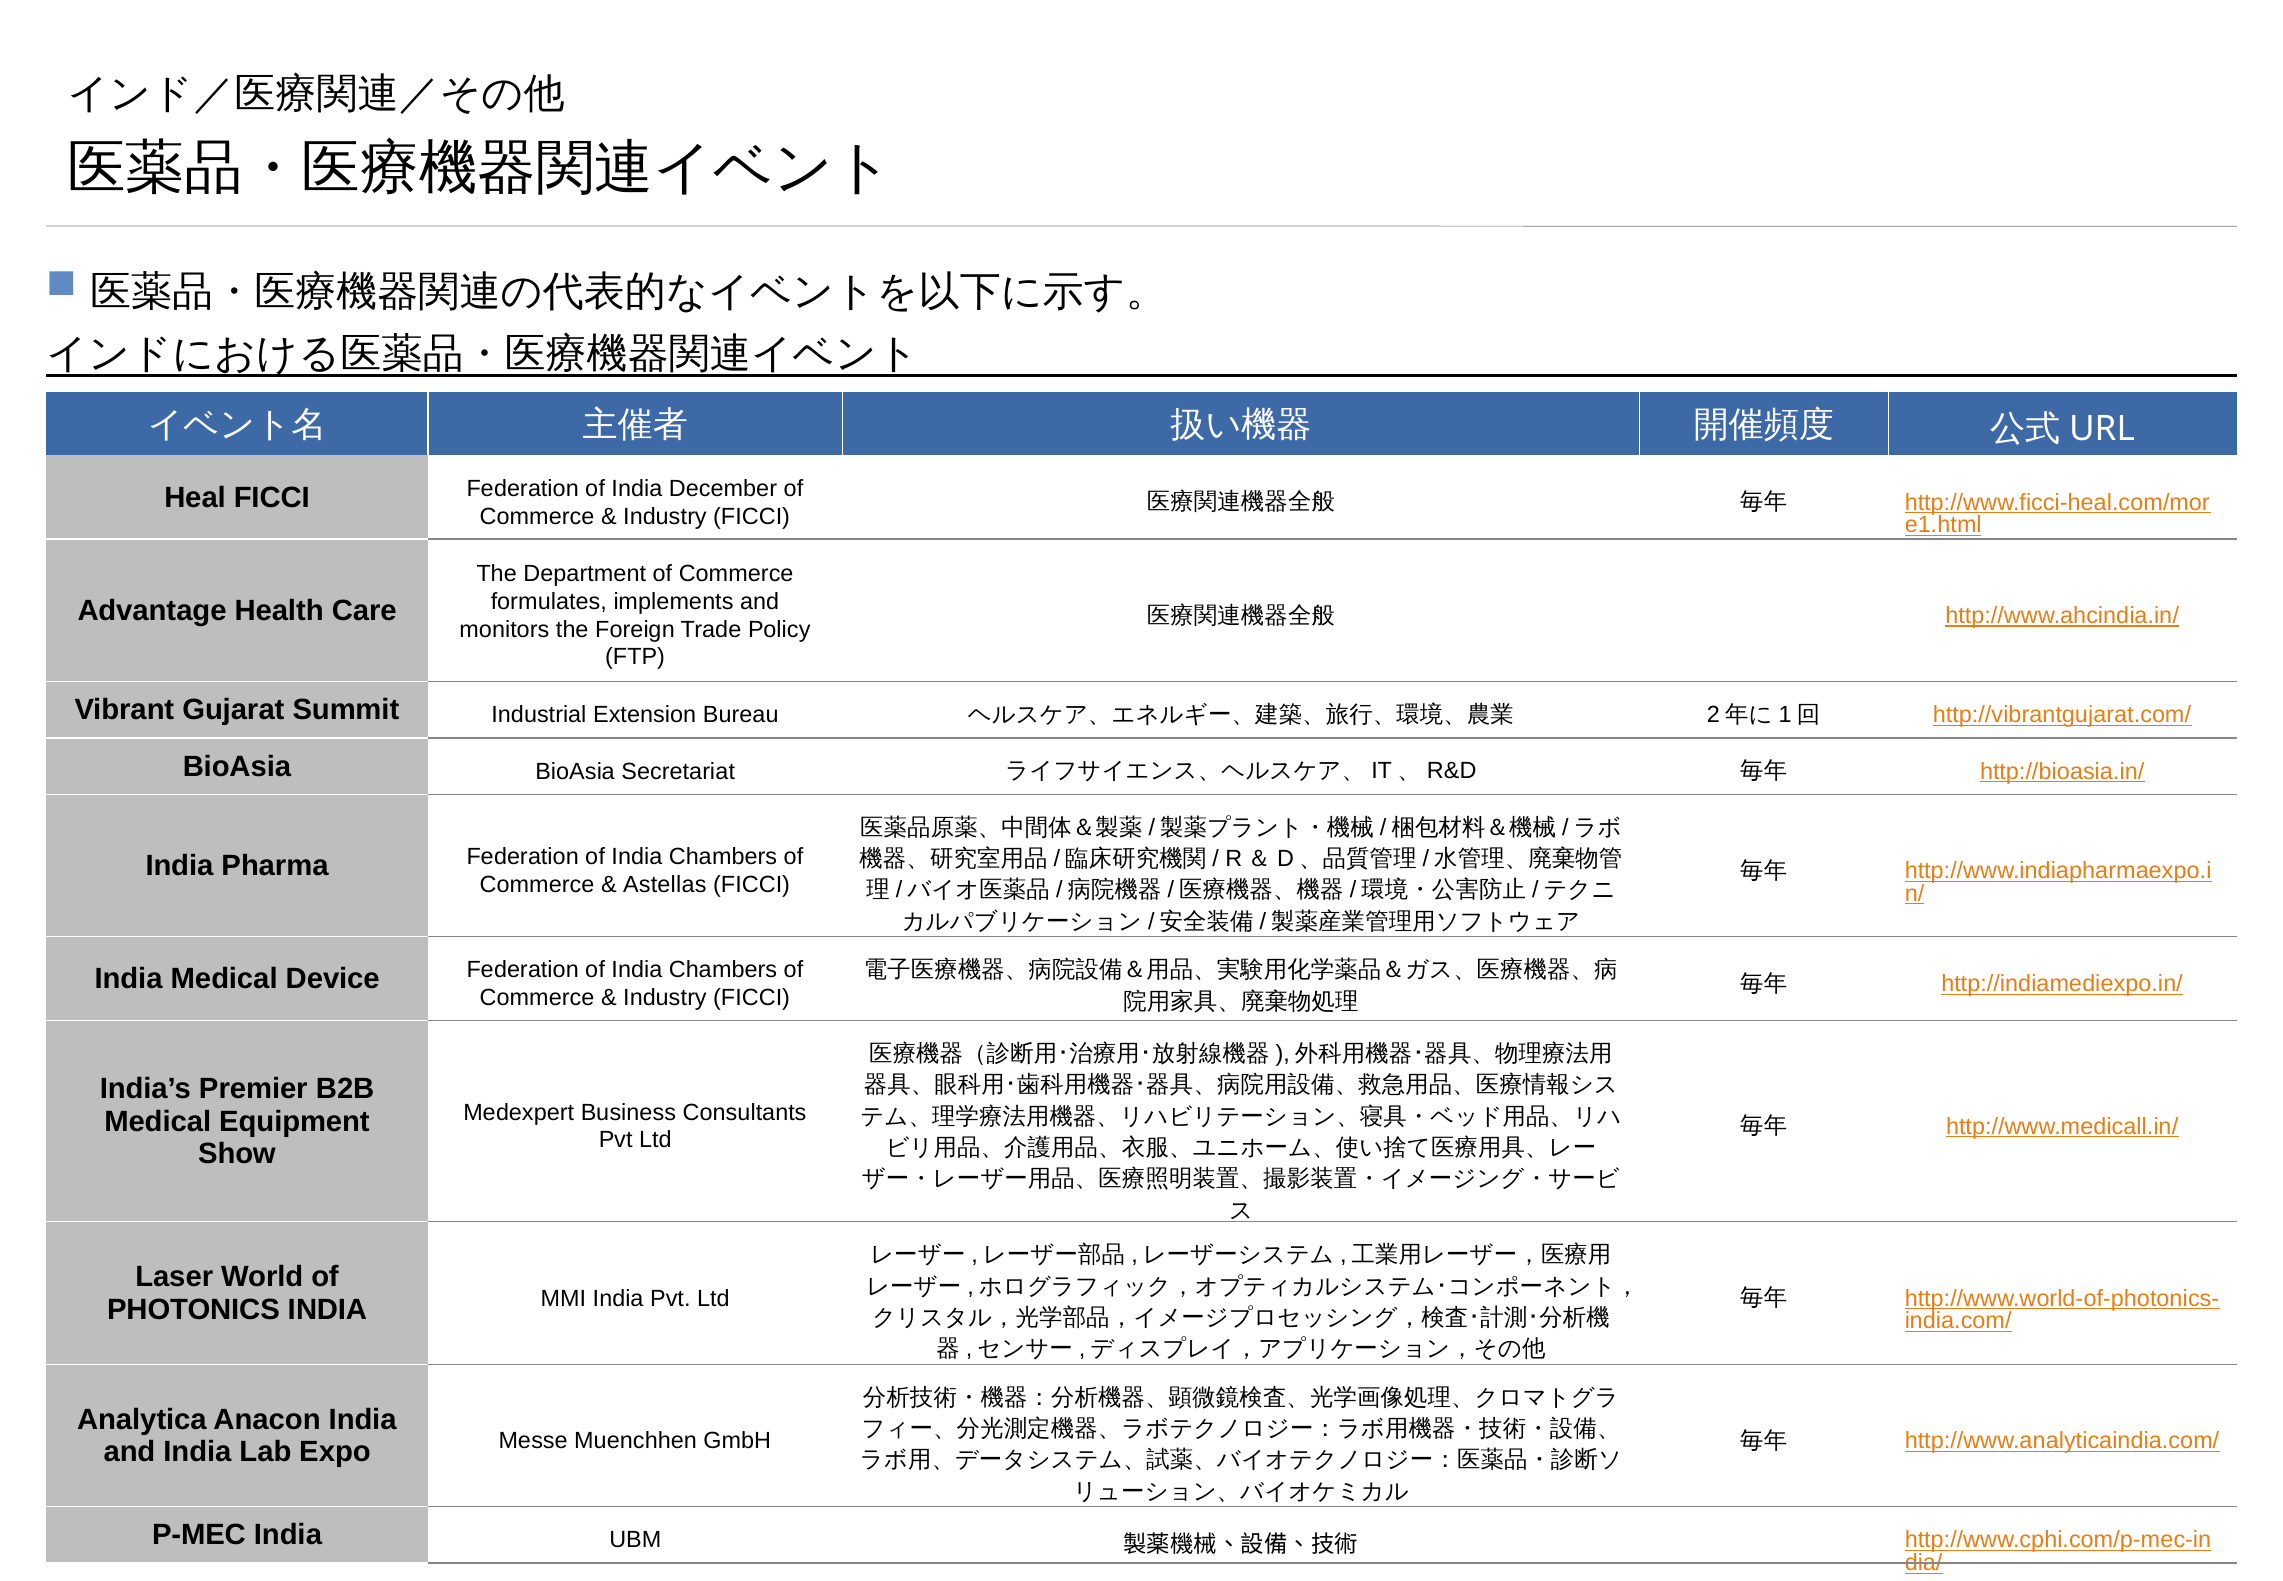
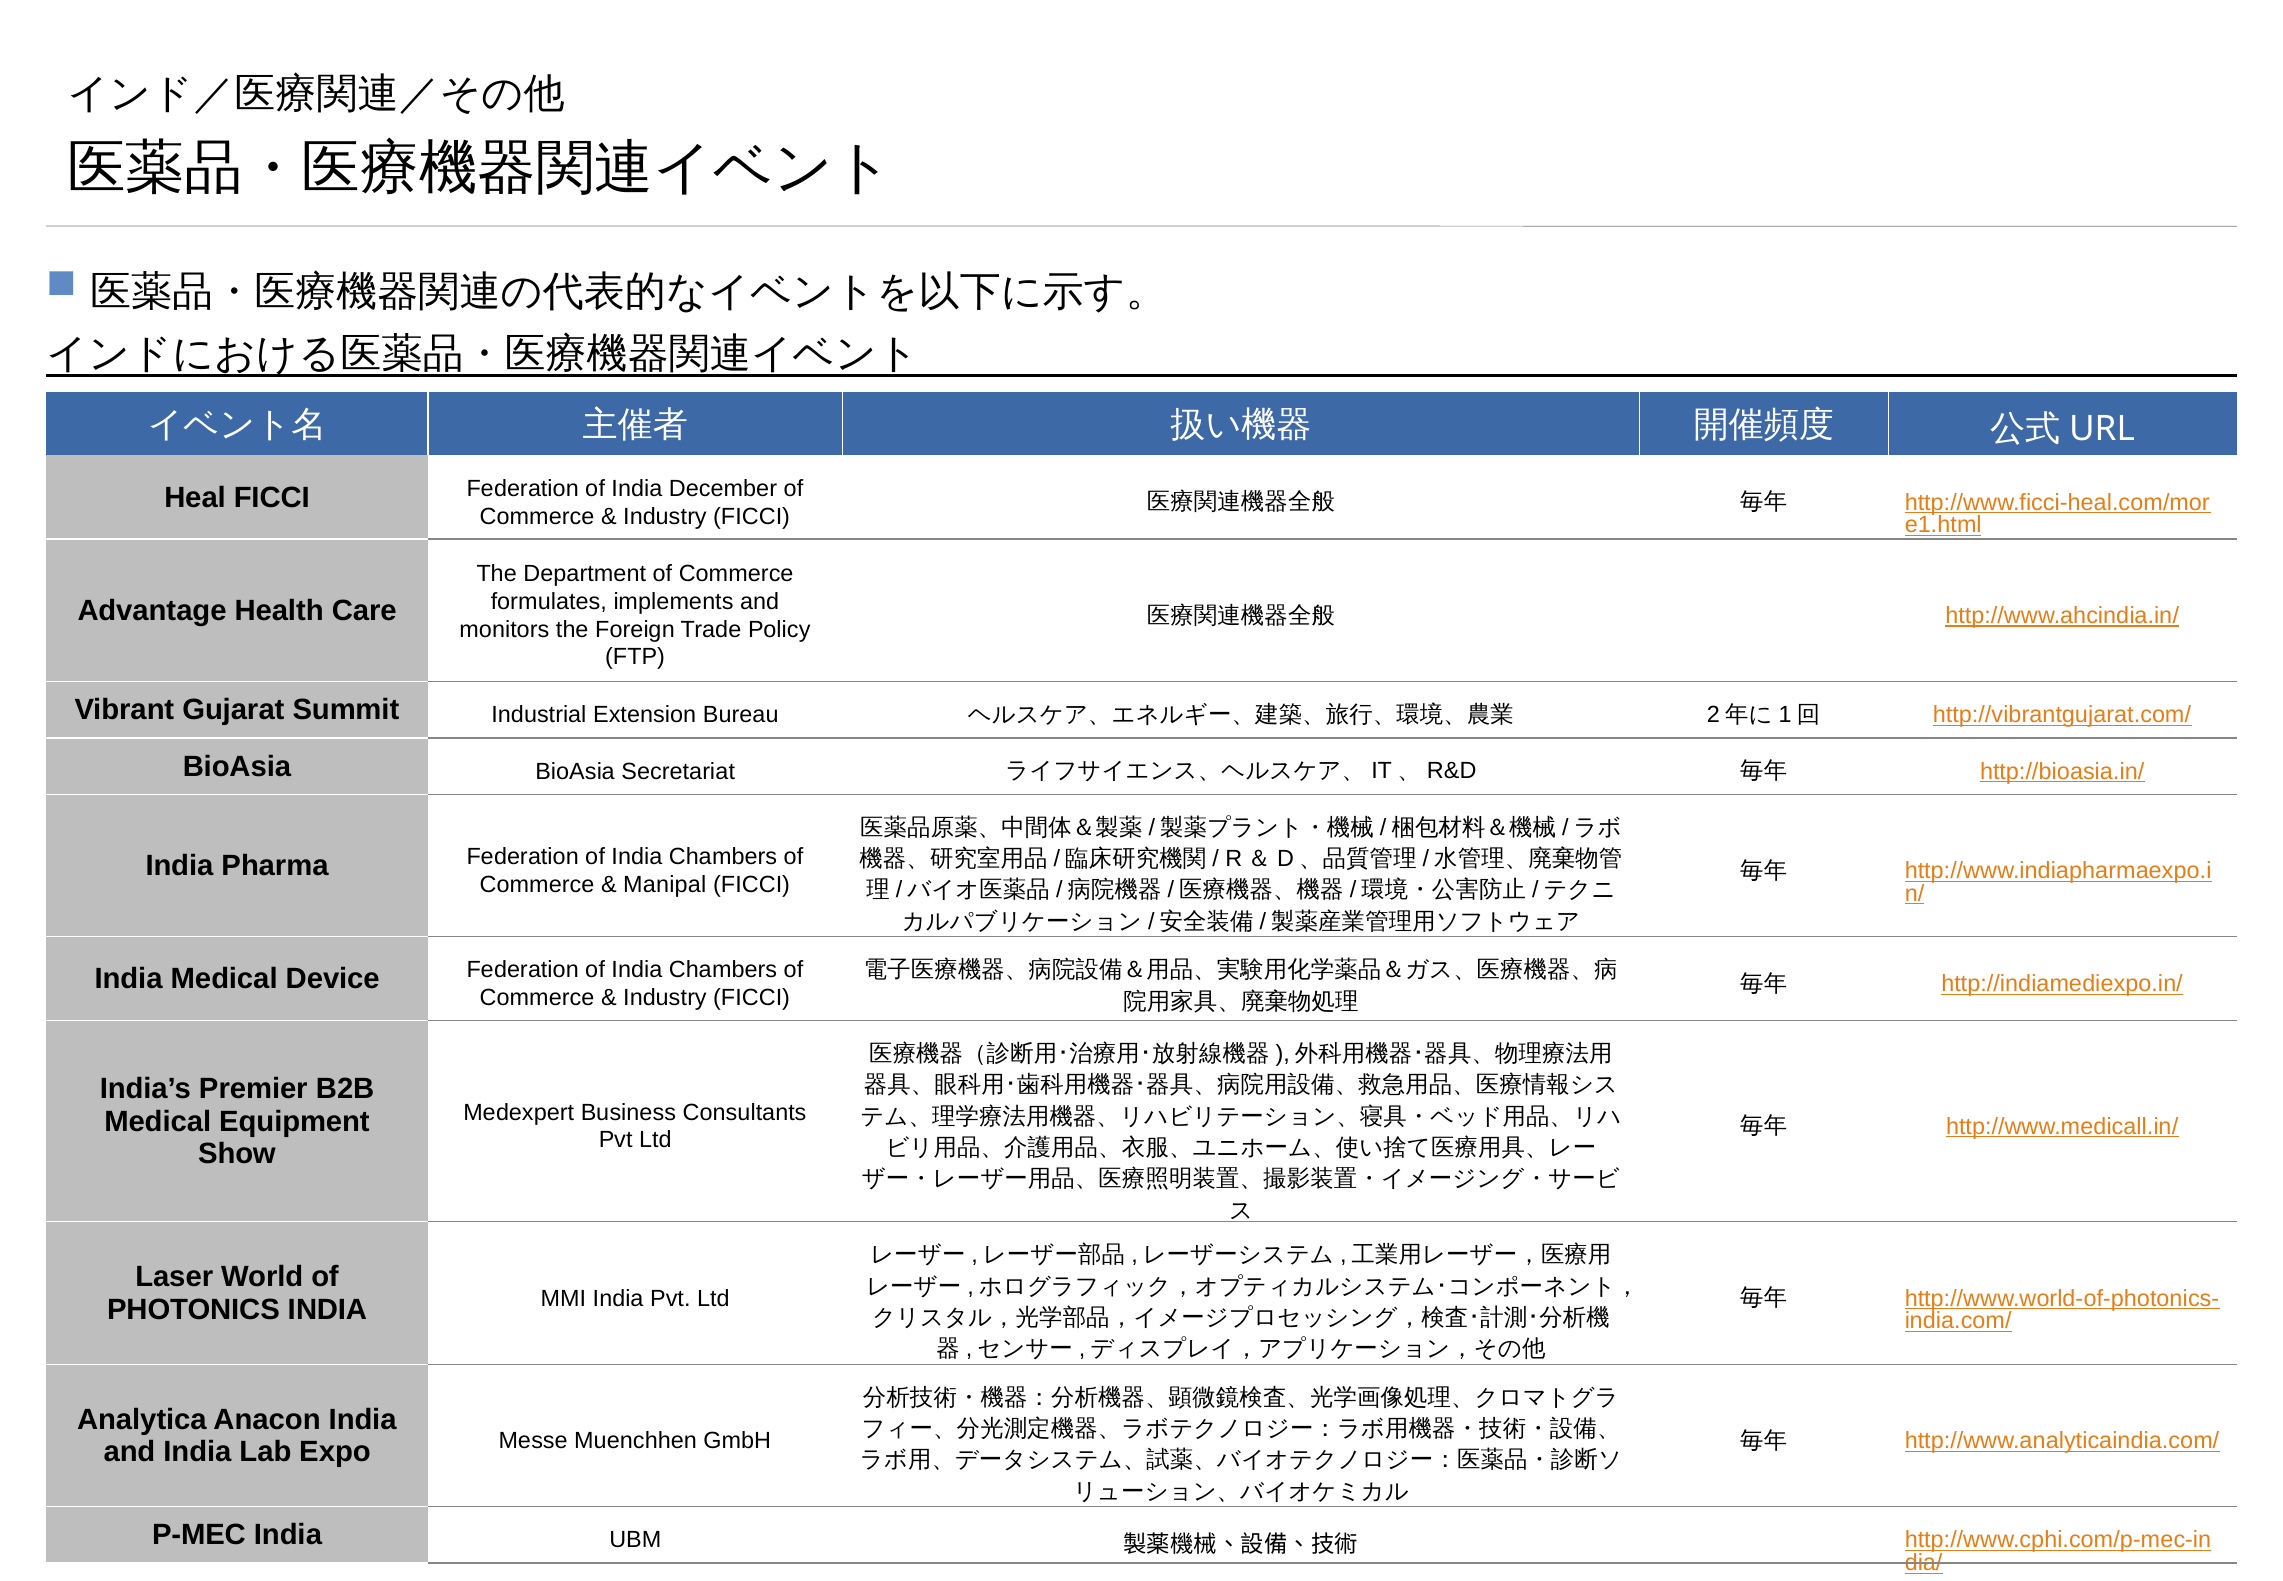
Astellas: Astellas -> Manipal (665, 884)
